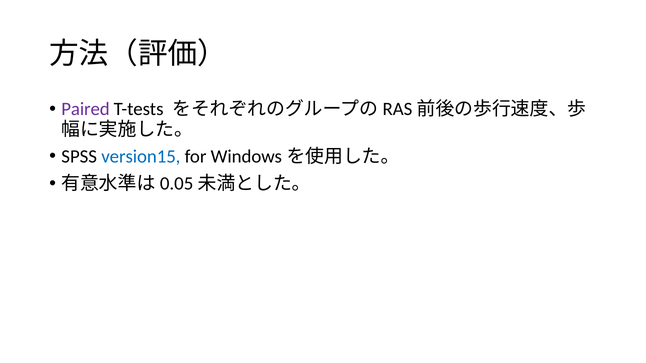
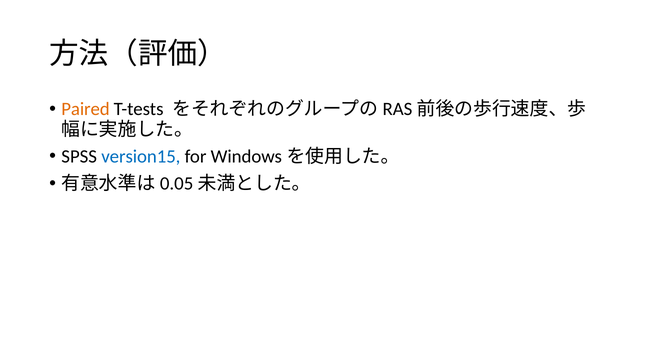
Paired colour: purple -> orange (86, 109)
